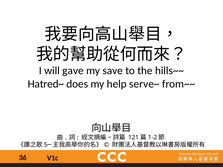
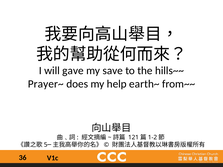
Hatred~: Hatred~ -> Prayer~ (46, 84)
serve~: serve~ -> earth~ (144, 84)
